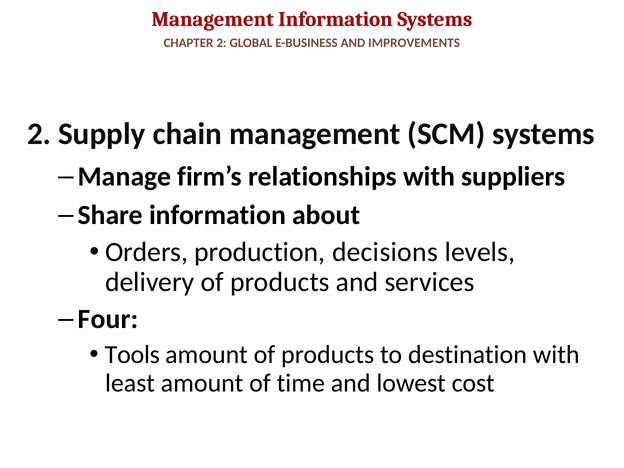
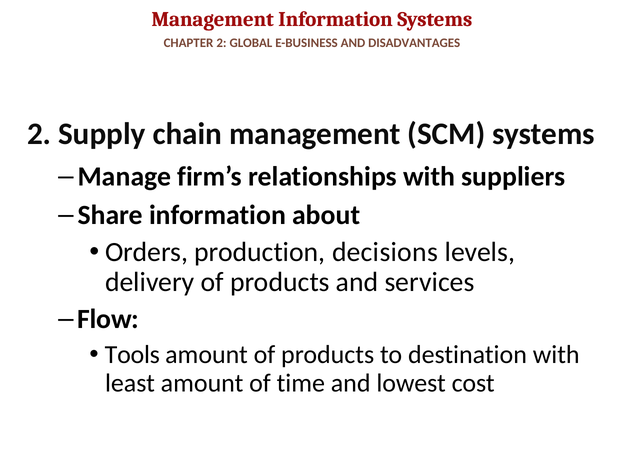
IMPROVEMENTS: IMPROVEMENTS -> DISADVANTAGES (414, 43)
Four: Four -> Flow (108, 319)
